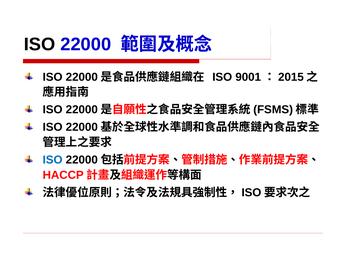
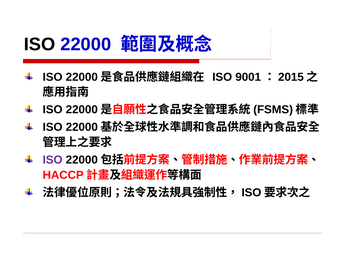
ISO colour: blue -> purple (53, 160)
